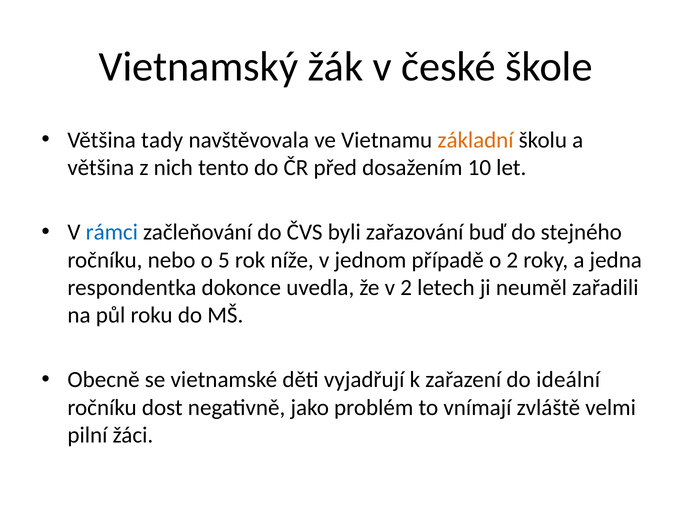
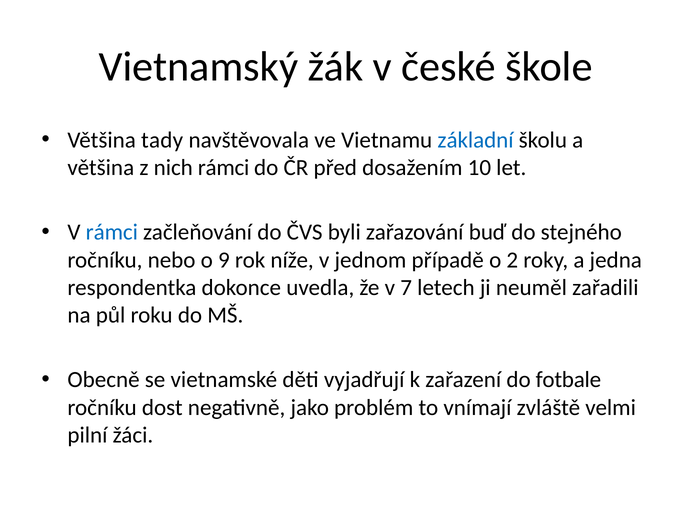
základní colour: orange -> blue (476, 140)
nich tento: tento -> rámci (224, 168)
5: 5 -> 9 (224, 260)
v 2: 2 -> 7 (406, 288)
ideální: ideální -> fotbale (568, 380)
